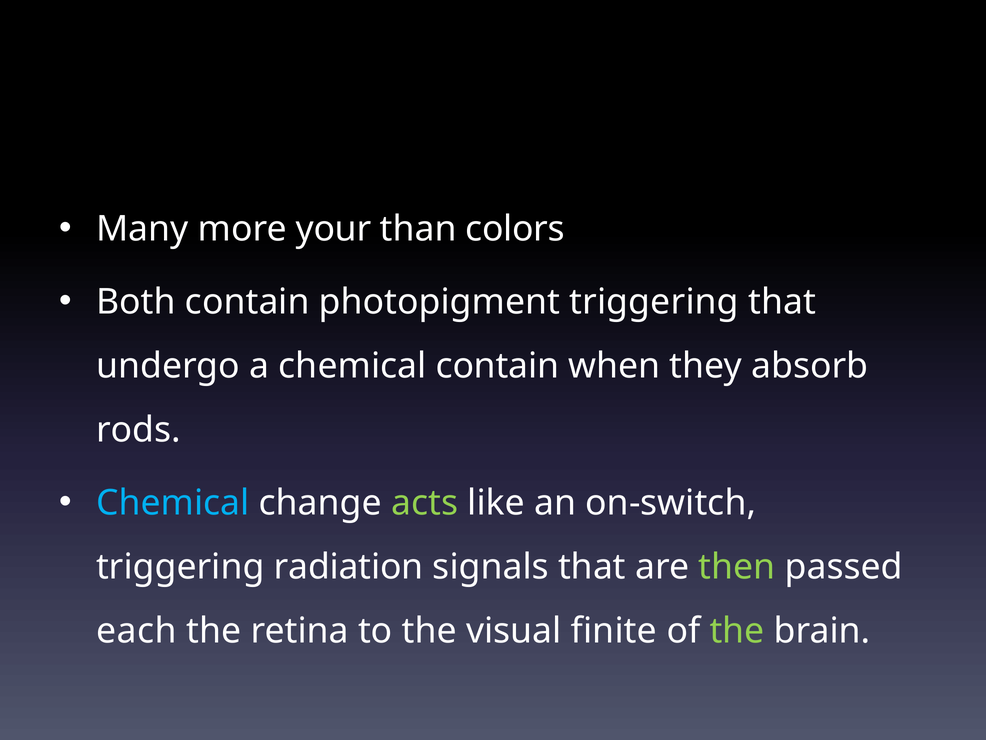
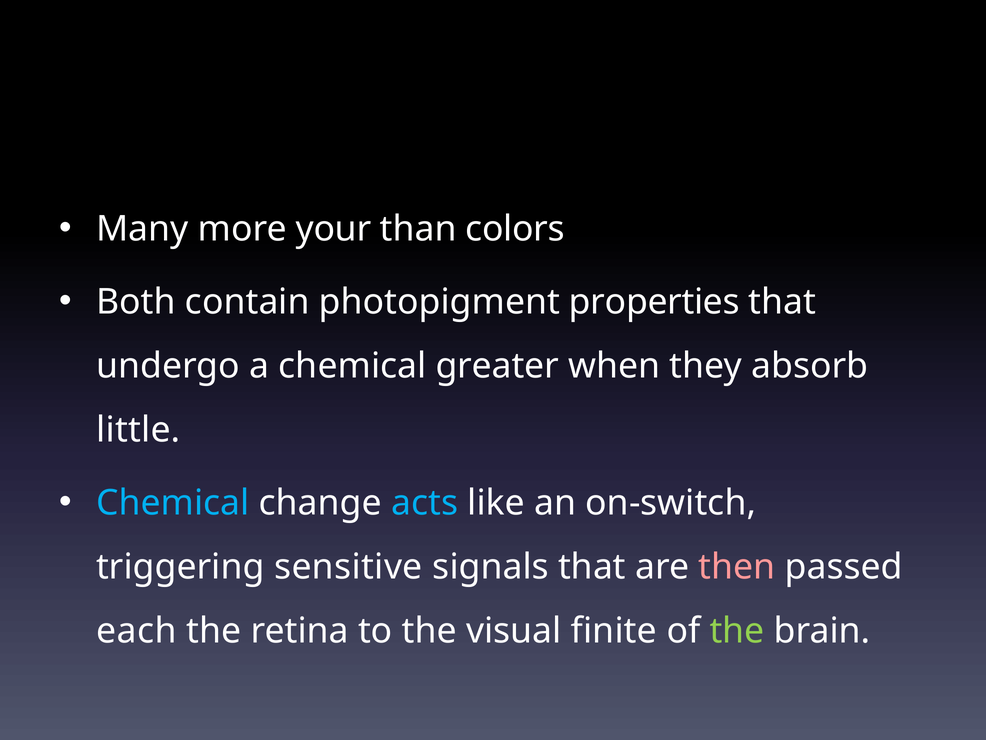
photopigment triggering: triggering -> properties (654, 302)
chemical contain: contain -> greater (497, 366)
rods: rods -> little (138, 430)
acts colour: light green -> light blue (425, 503)
radiation: radiation -> sensitive (348, 567)
then colour: light green -> pink (737, 567)
